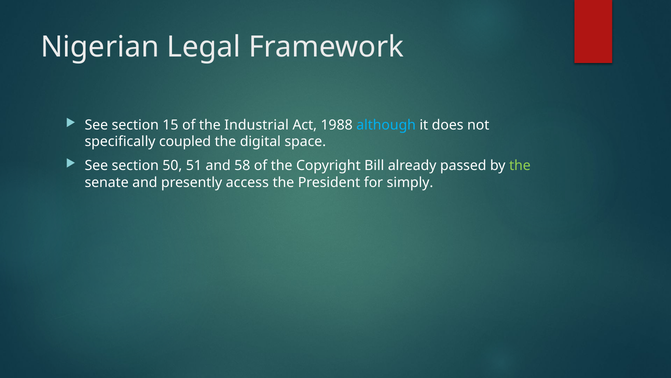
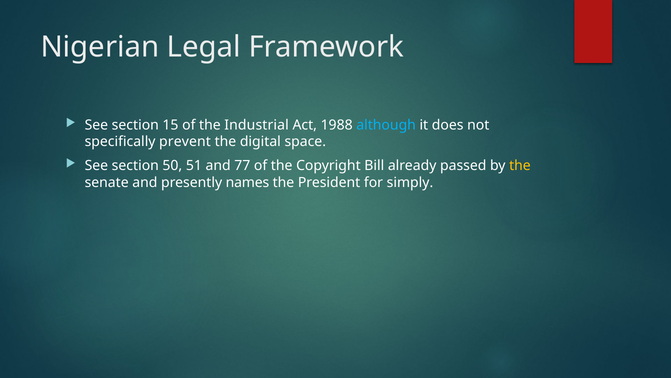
coupled: coupled -> prevent (185, 142)
58: 58 -> 77 (242, 165)
the colour: light green -> yellow (520, 165)
access: access -> names (247, 182)
